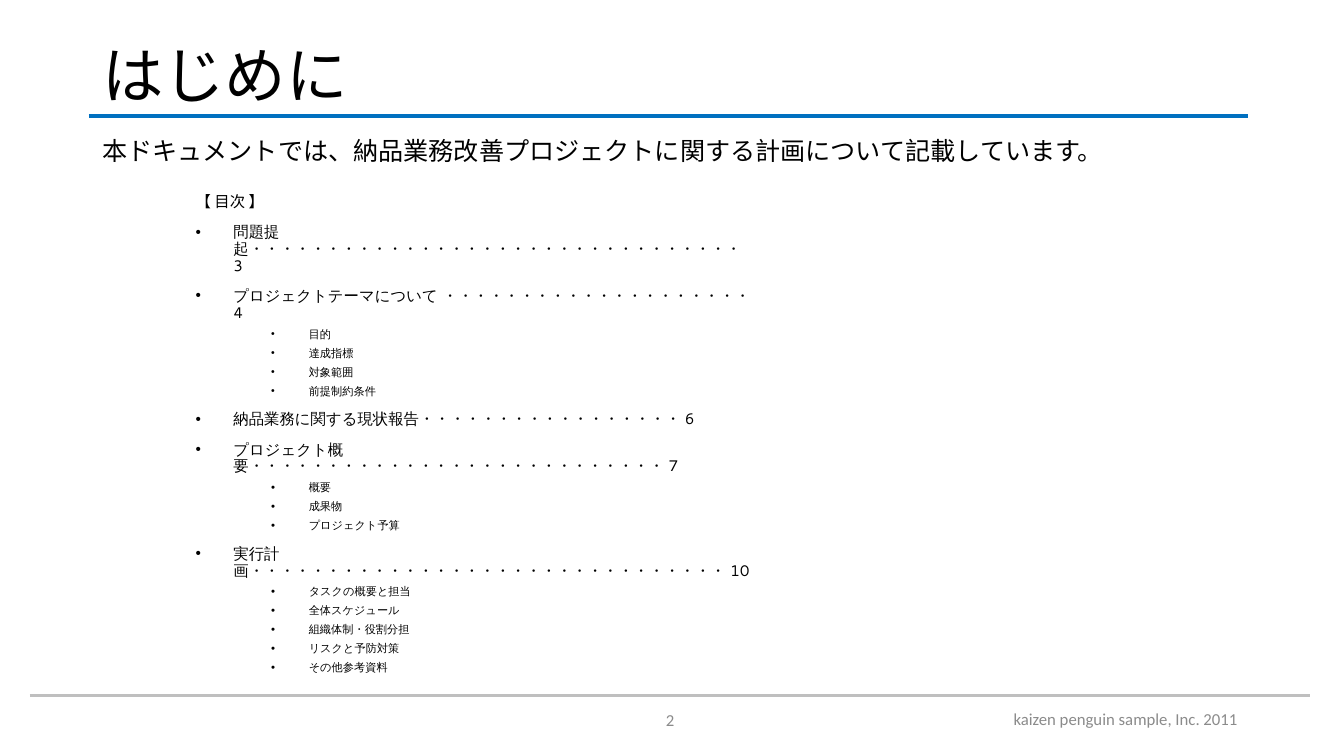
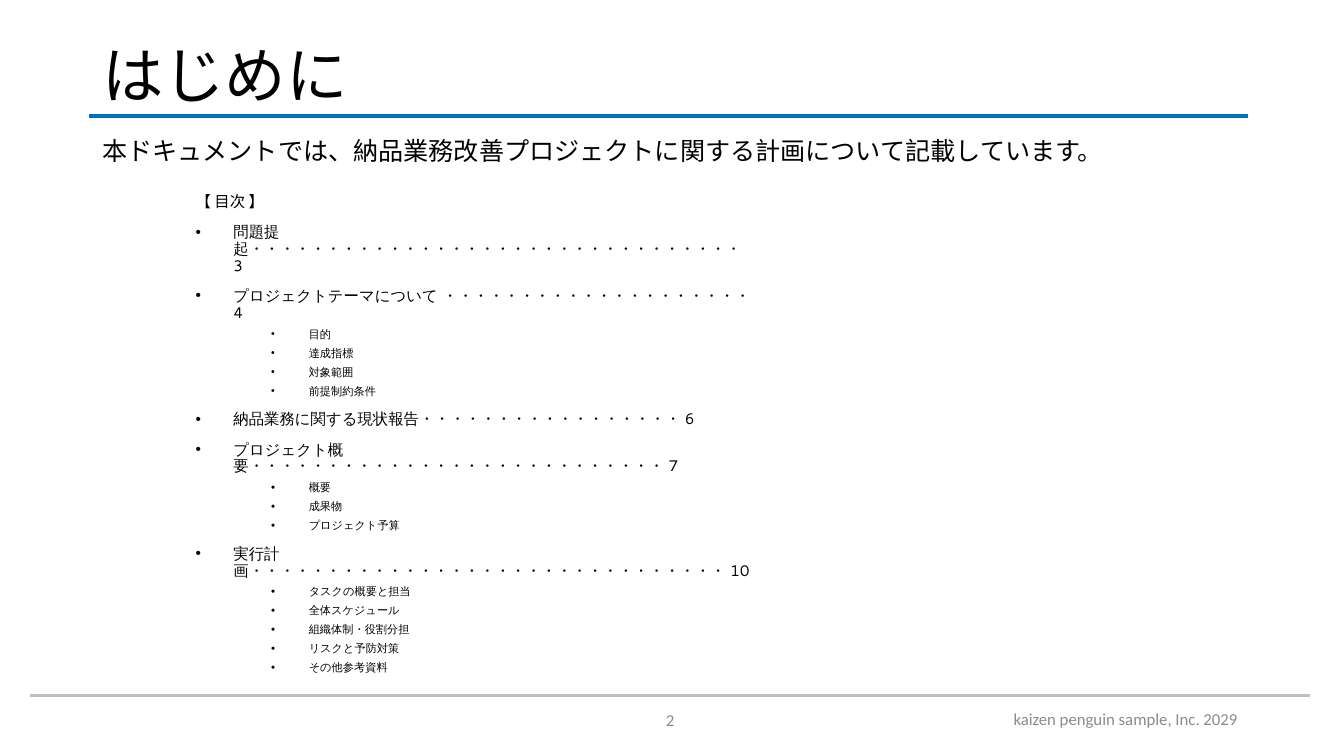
2011: 2011 -> 2029 (1220, 720)
